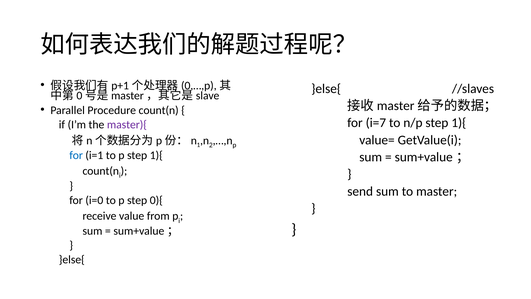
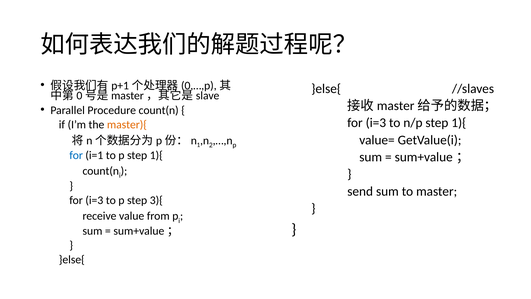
i=7: i=7 -> i=3 (376, 123)
master){ colour: purple -> orange (127, 125)
i=0: i=0 -> i=3 (94, 200)
0){: 0){ -> 3){ (156, 200)
